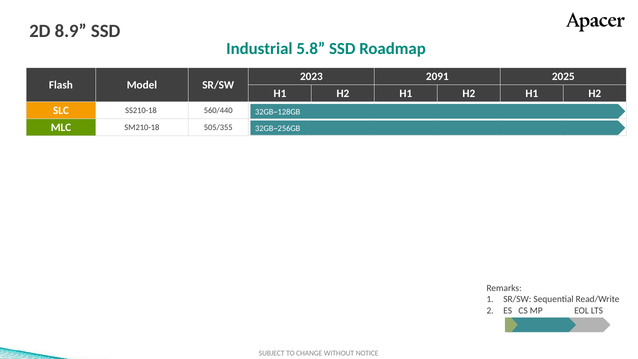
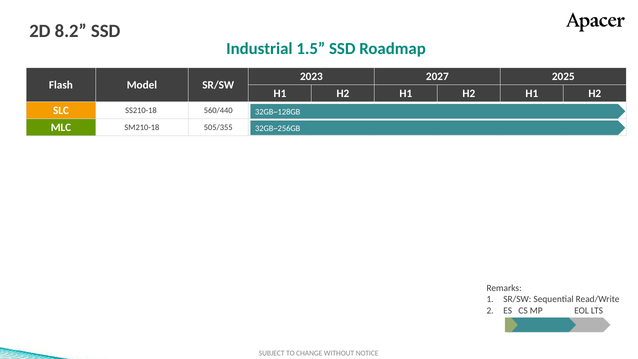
8.9: 8.9 -> 8.2 (71, 31)
5.8: 5.8 -> 1.5 (311, 49)
2091: 2091 -> 2027 (437, 76)
